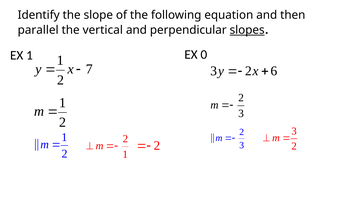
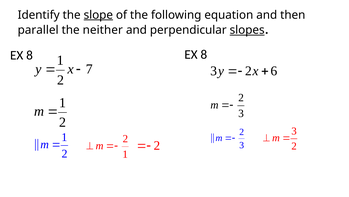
slope underline: none -> present (98, 15)
vertical: vertical -> neither (103, 30)
1: 1 -> 8 (30, 55)
0: 0 -> 8 (204, 54)
